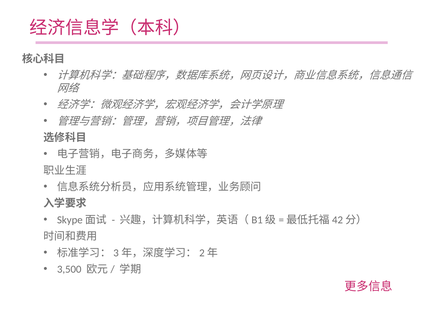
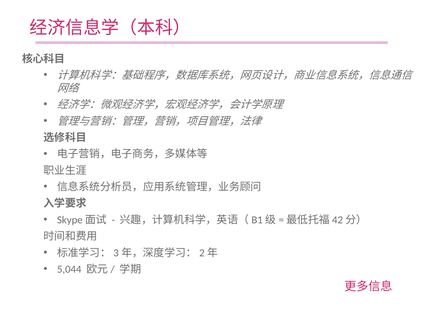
3,500: 3,500 -> 5,044 (69, 270)
